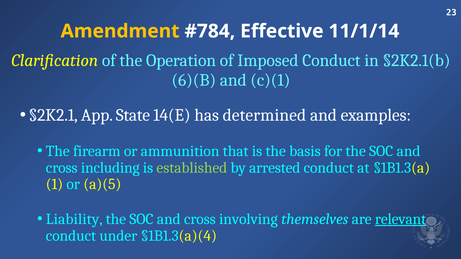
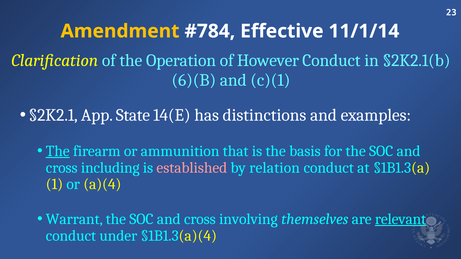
Imposed: Imposed -> However (268, 60)
determined: determined -> distinctions (264, 115)
The underline: none -> present (58, 151)
established colour: light green -> pink (192, 168)
arrested: arrested -> relation (275, 168)
a)(5: a)(5 -> a)(4 (102, 184)
Liability: Liability -> Warrant (74, 219)
